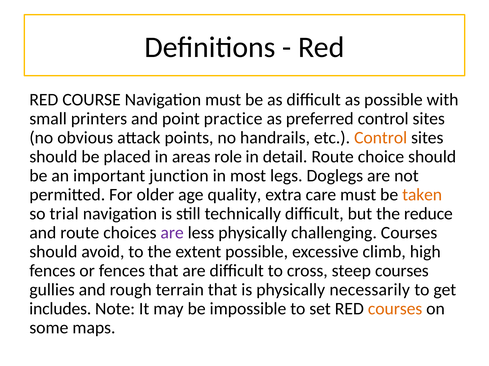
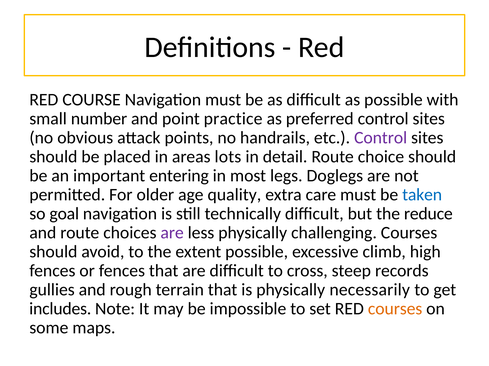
printers: printers -> number (99, 119)
Control colour: orange -> purple (381, 138)
role: role -> lots (228, 157)
junction: junction -> entering (179, 176)
taken colour: orange -> blue (422, 195)
trial: trial -> goal (64, 214)
steep courses: courses -> records (402, 271)
